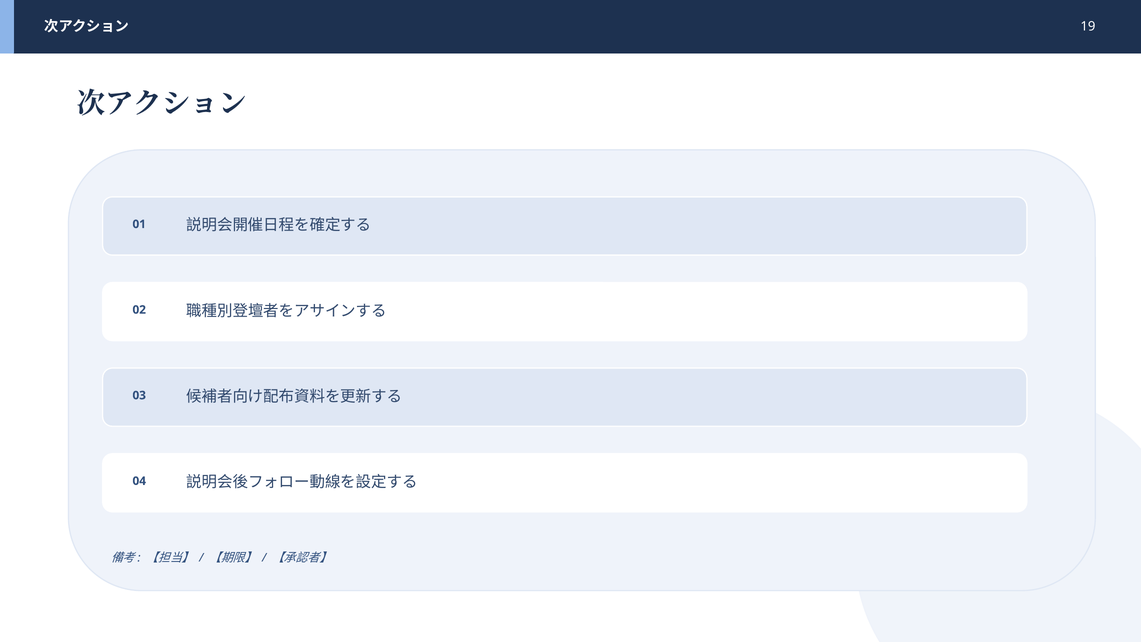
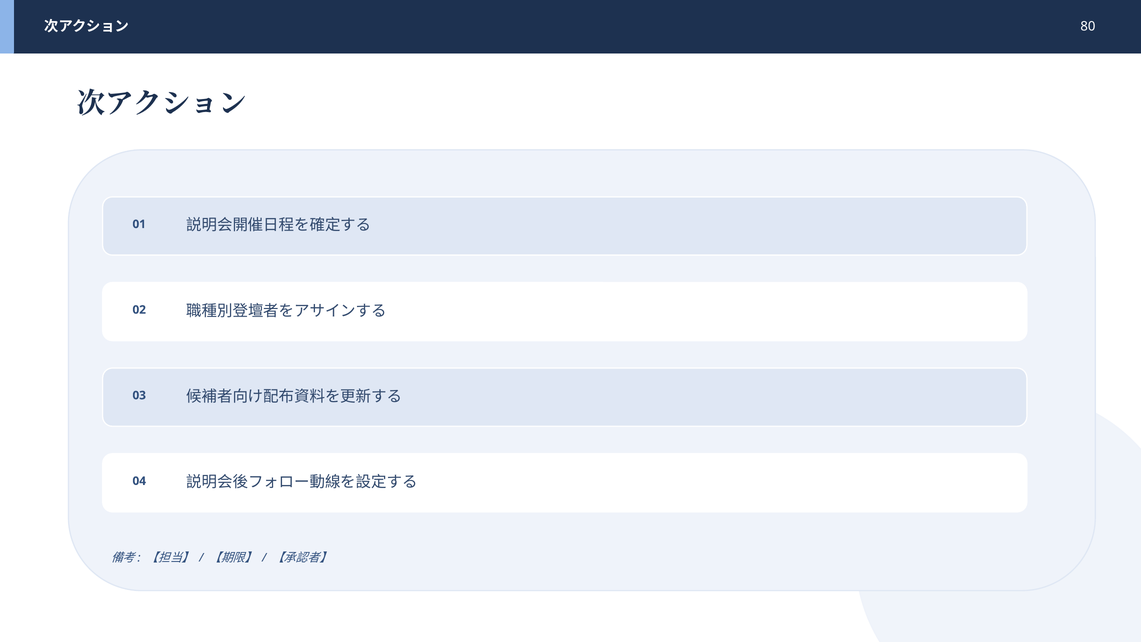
19: 19 -> 80 (1088, 27)
